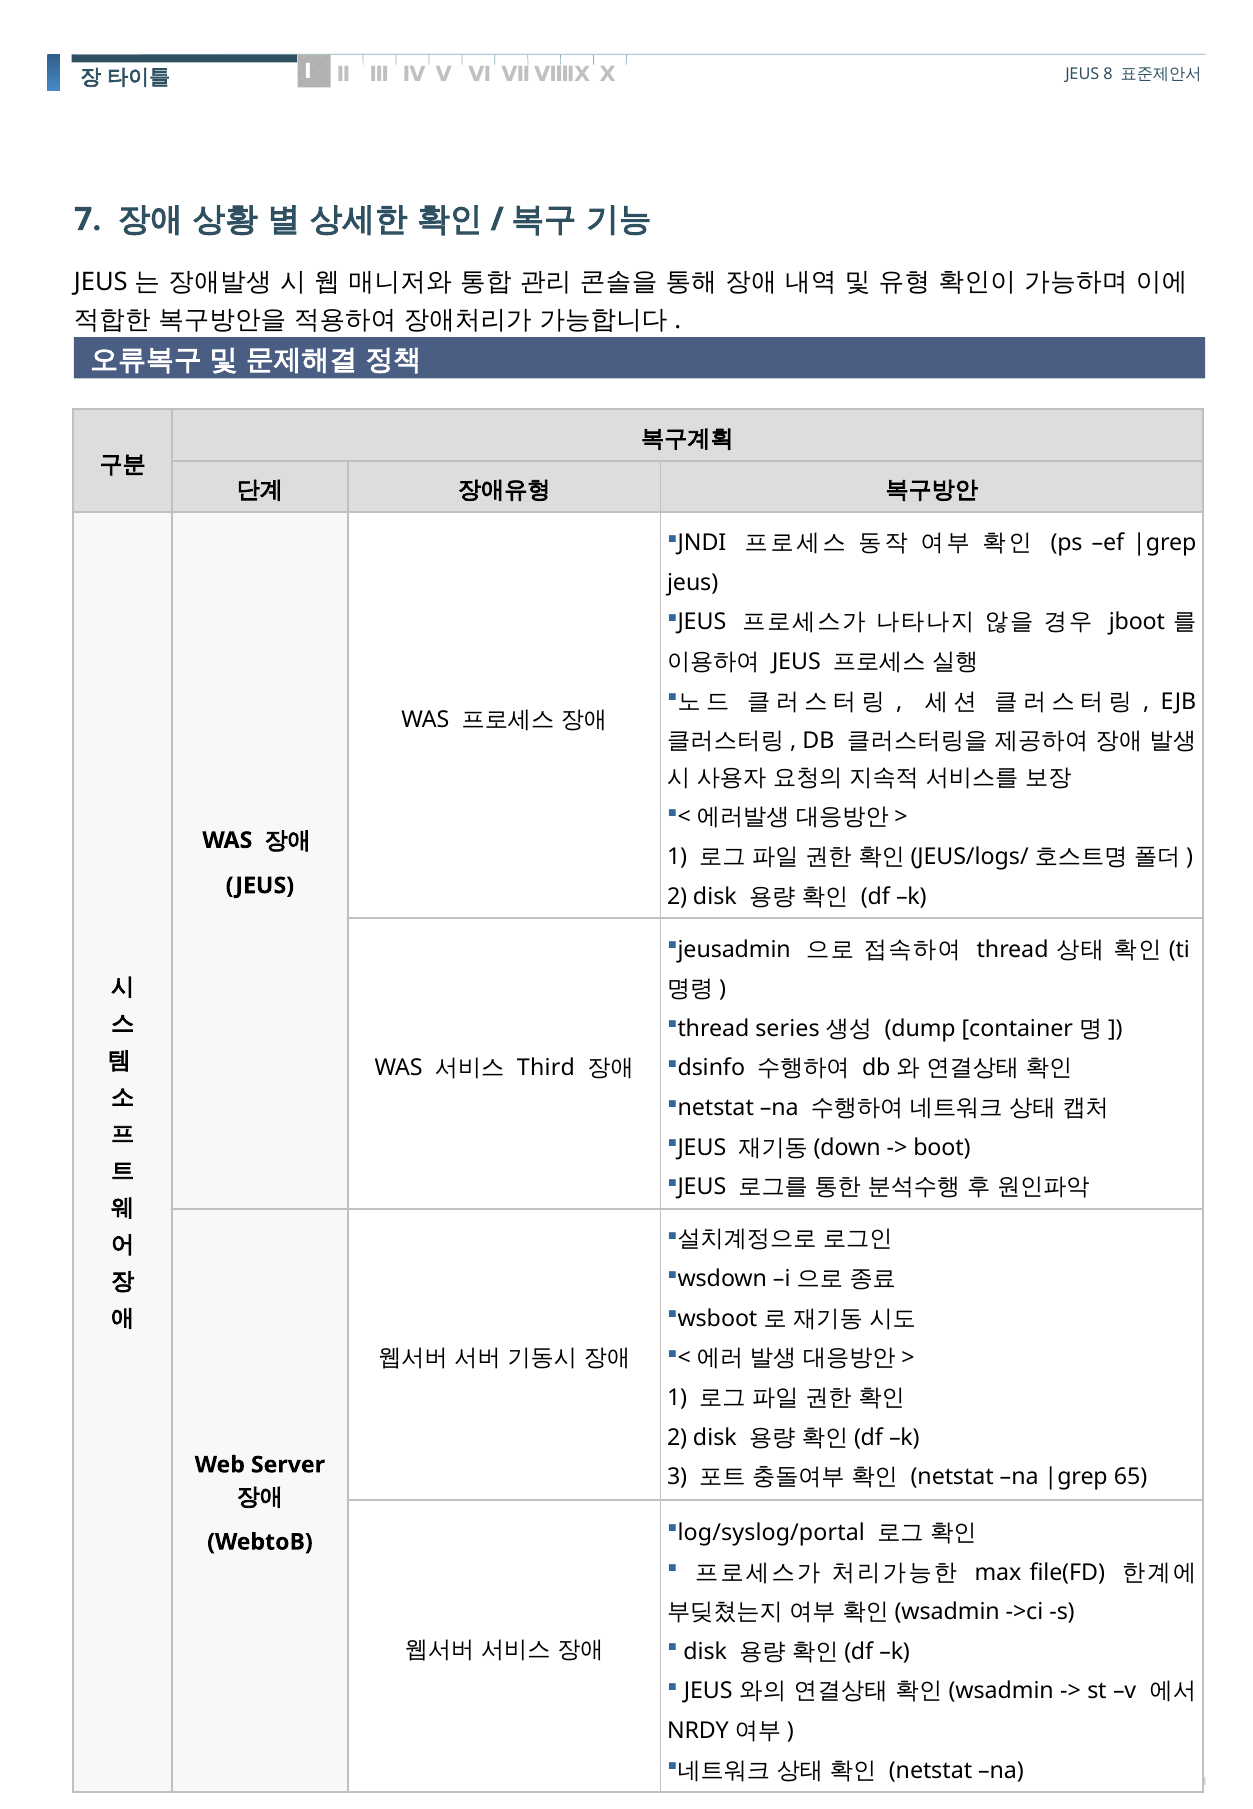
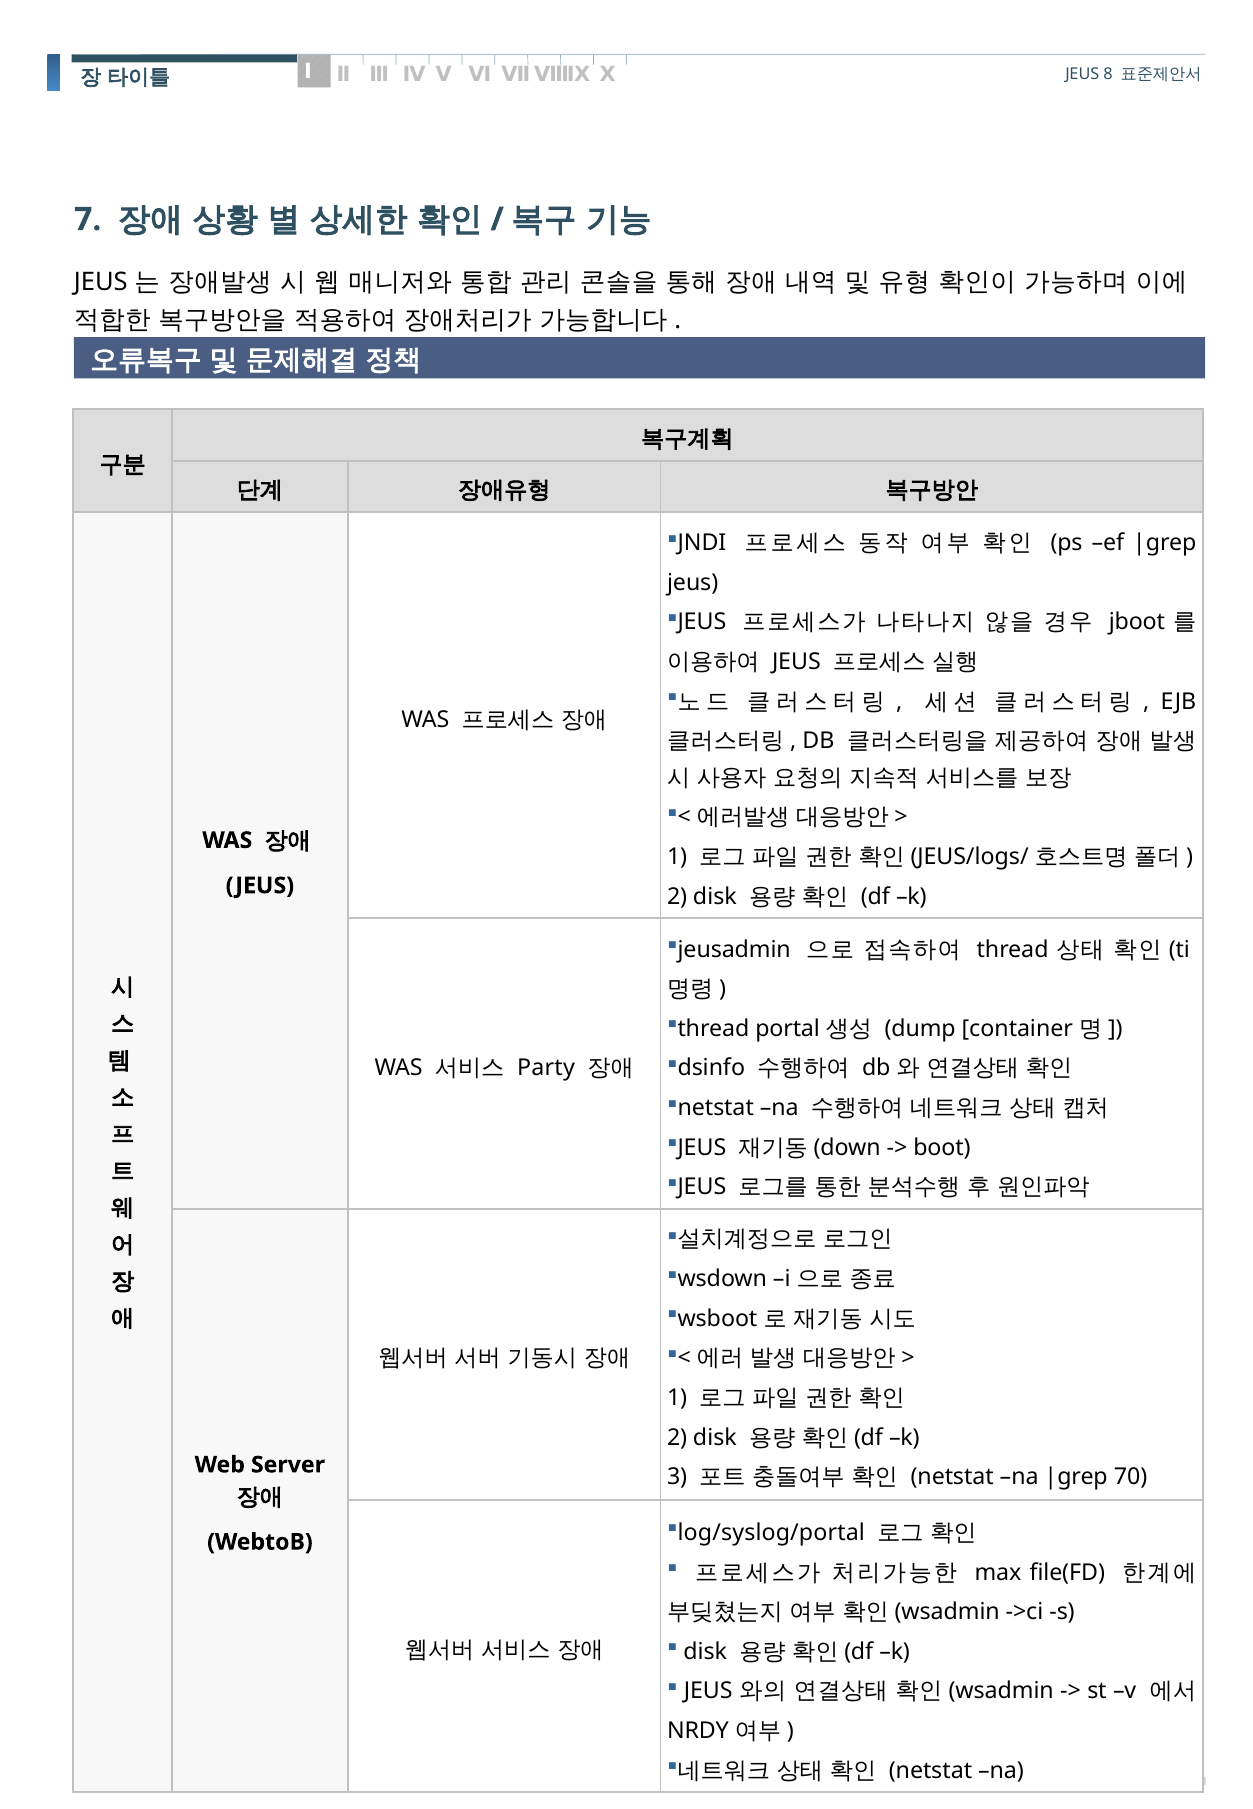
series: series -> portal (788, 1029)
Third: Third -> Party (546, 1069)
65: 65 -> 70 (1131, 1478)
